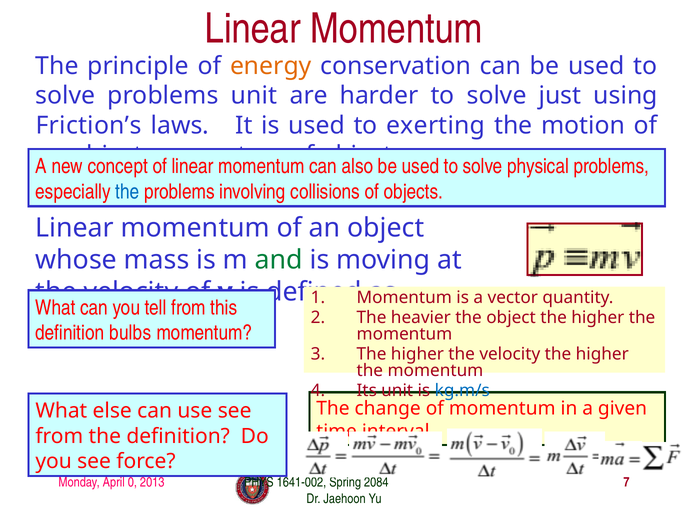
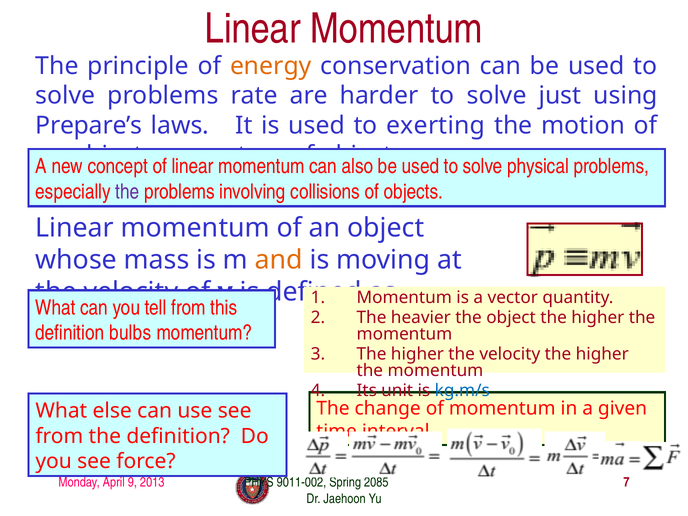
problems unit: unit -> rate (254, 96)
Friction’s: Friction’s -> Prepare’s (89, 125)
the colour: blue -> purple (127, 192)
and colour: green -> orange (279, 260)
0: 0 -> 9 (132, 483)
1641-002: 1641-002 -> 9011-002 (301, 483)
2084: 2084 -> 2085 (376, 483)
